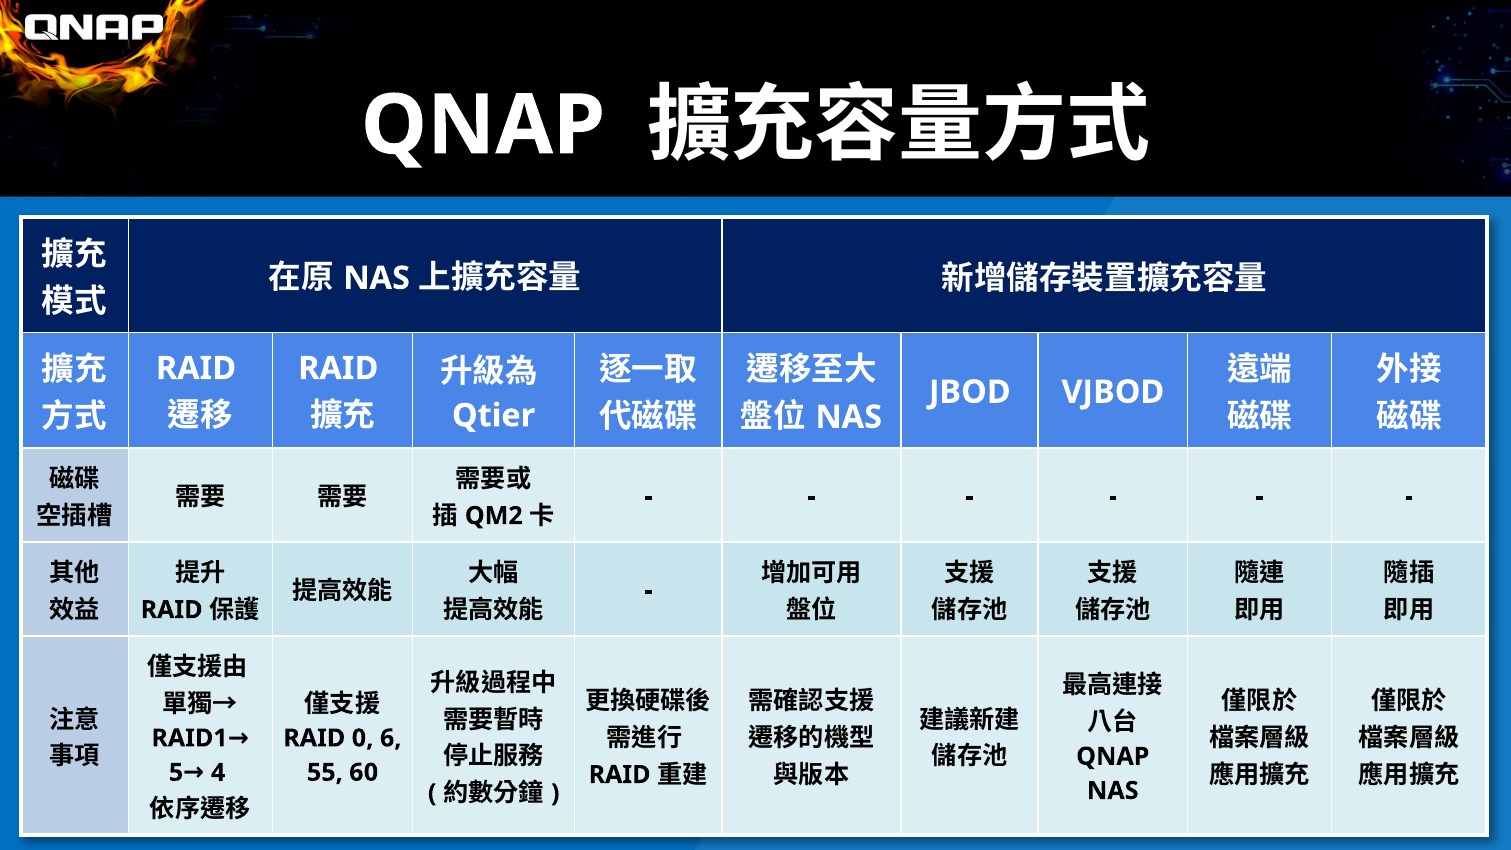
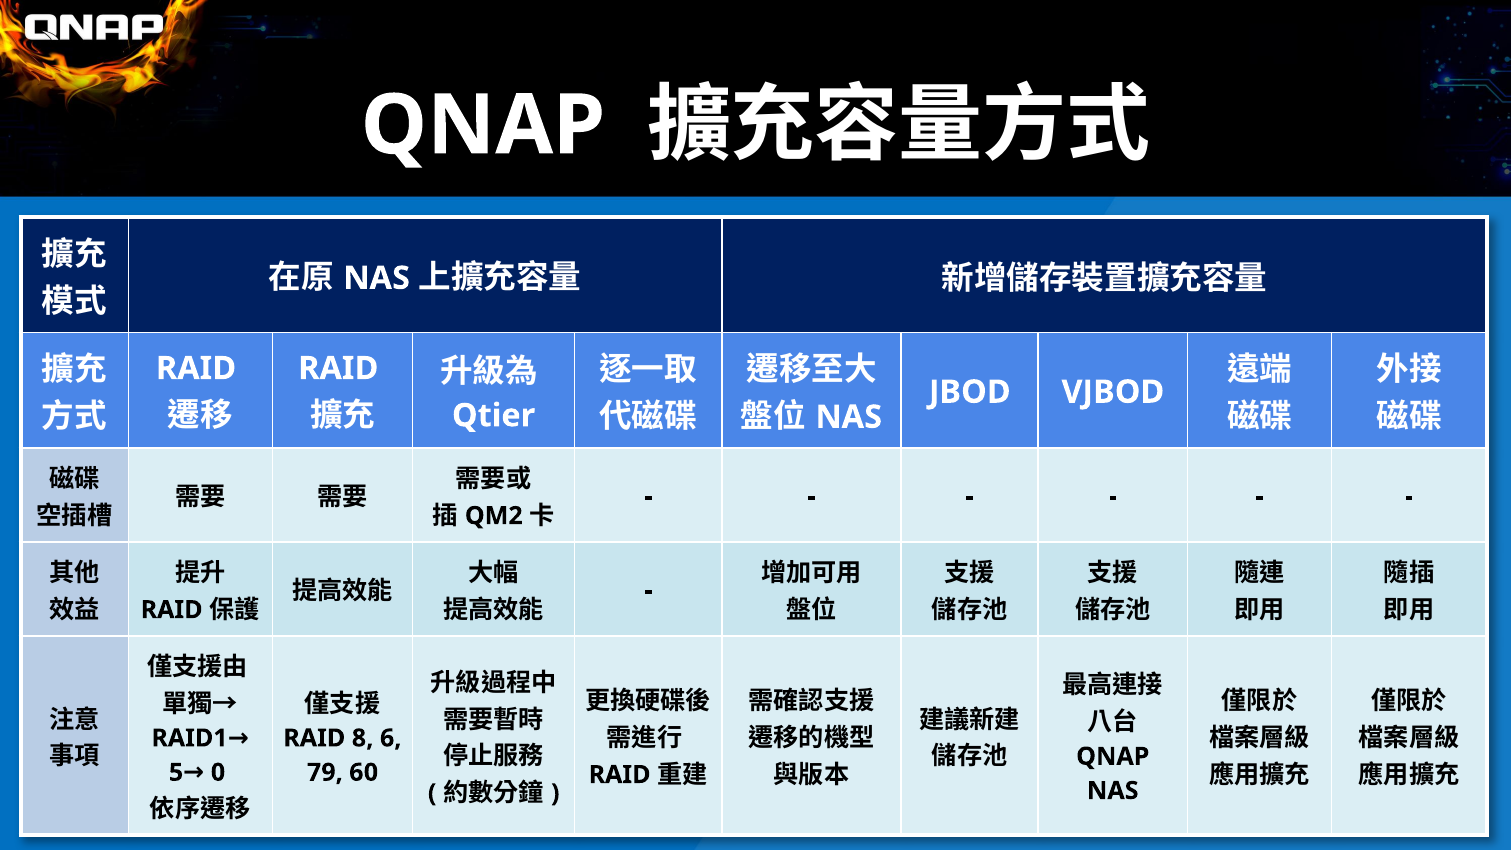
0: 0 -> 8 (363, 738)
4: 4 -> 0 (218, 772)
55: 55 -> 79 (325, 772)
